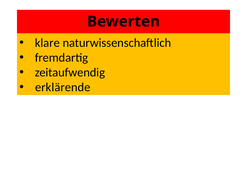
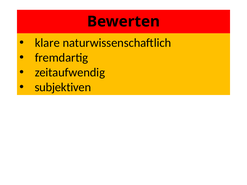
erklärende: erklärende -> subjektiven (63, 87)
